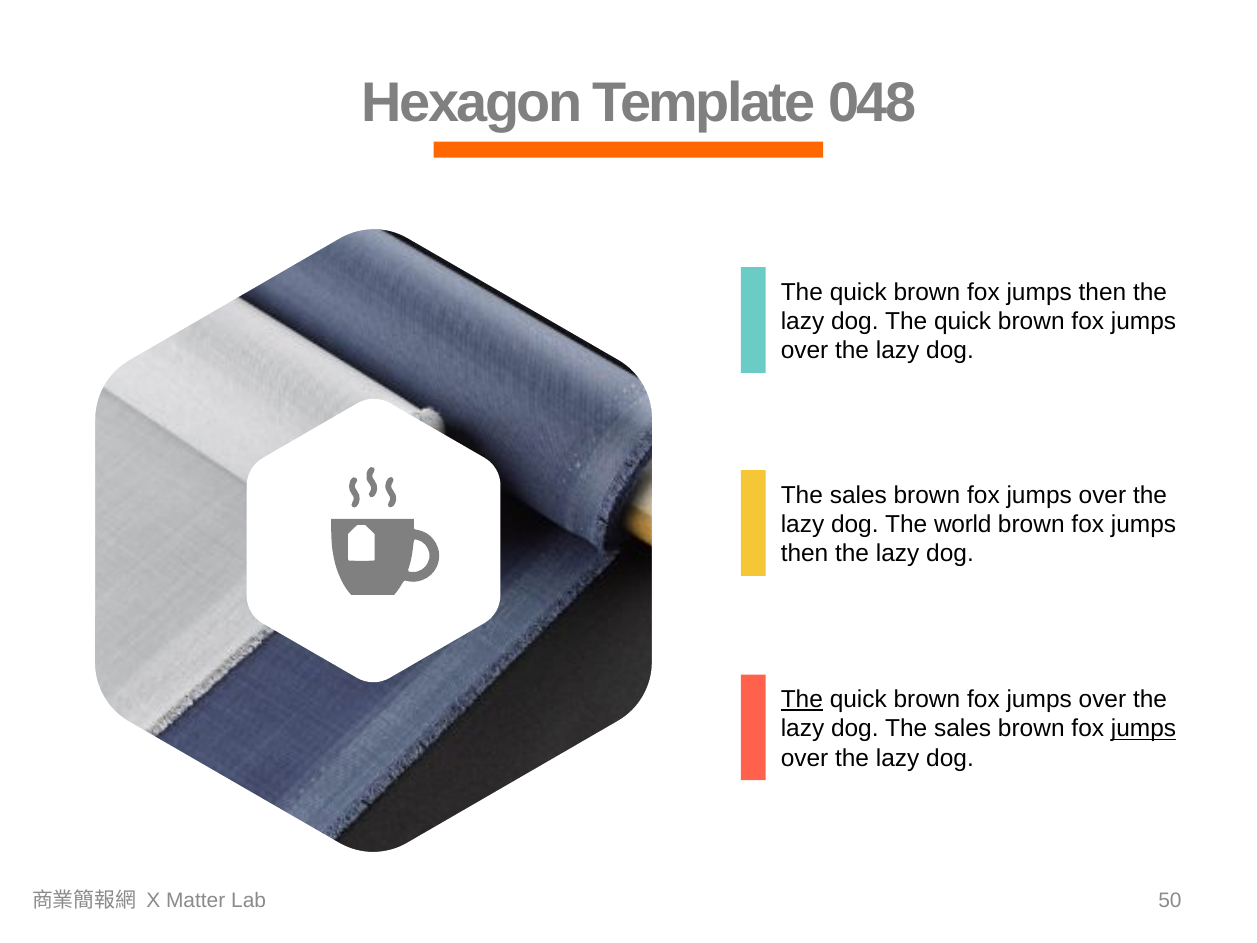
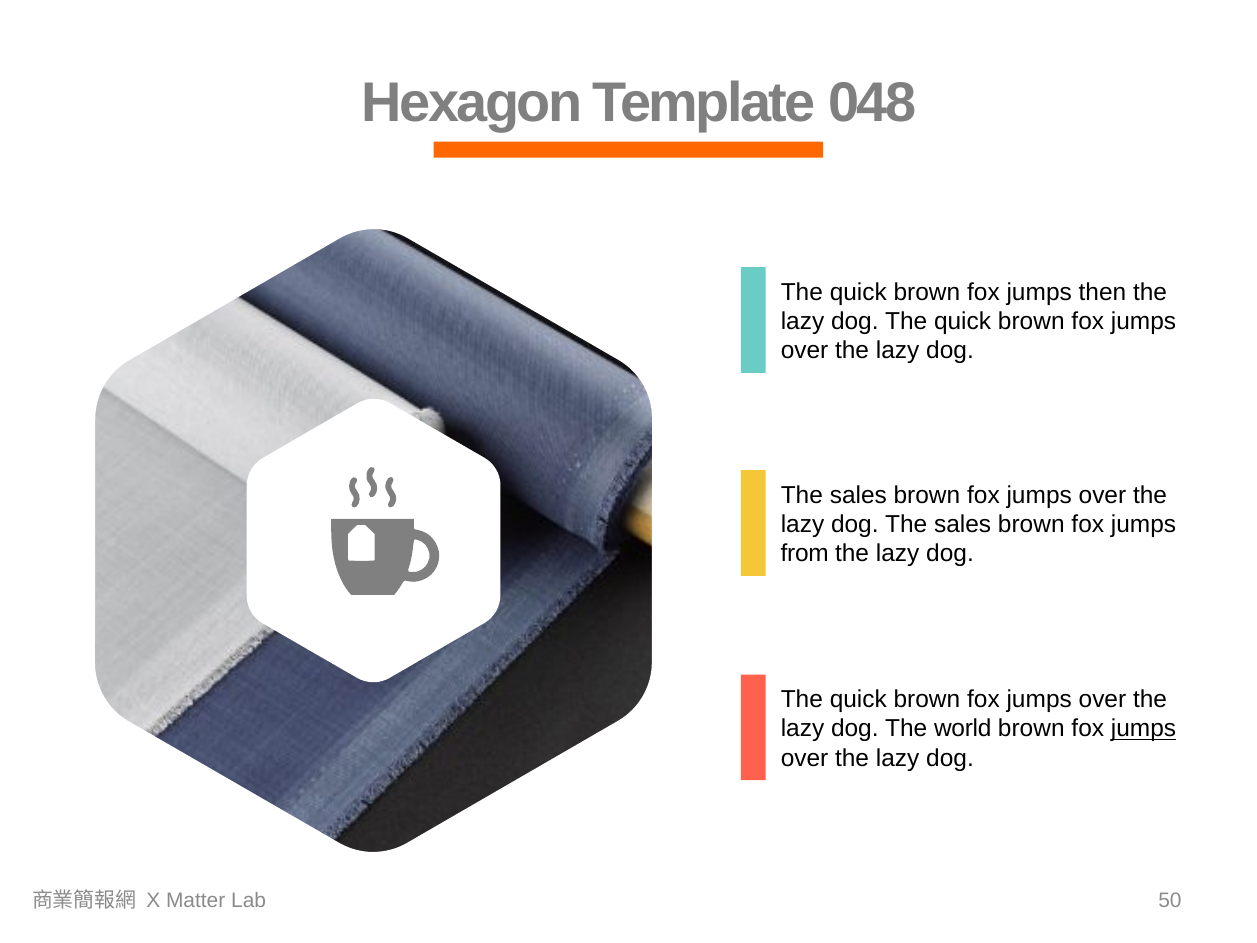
world: world -> sales (963, 524)
then: then -> from (805, 554)
The underline: present -> none (802, 699)
sales: sales -> world (963, 729)
